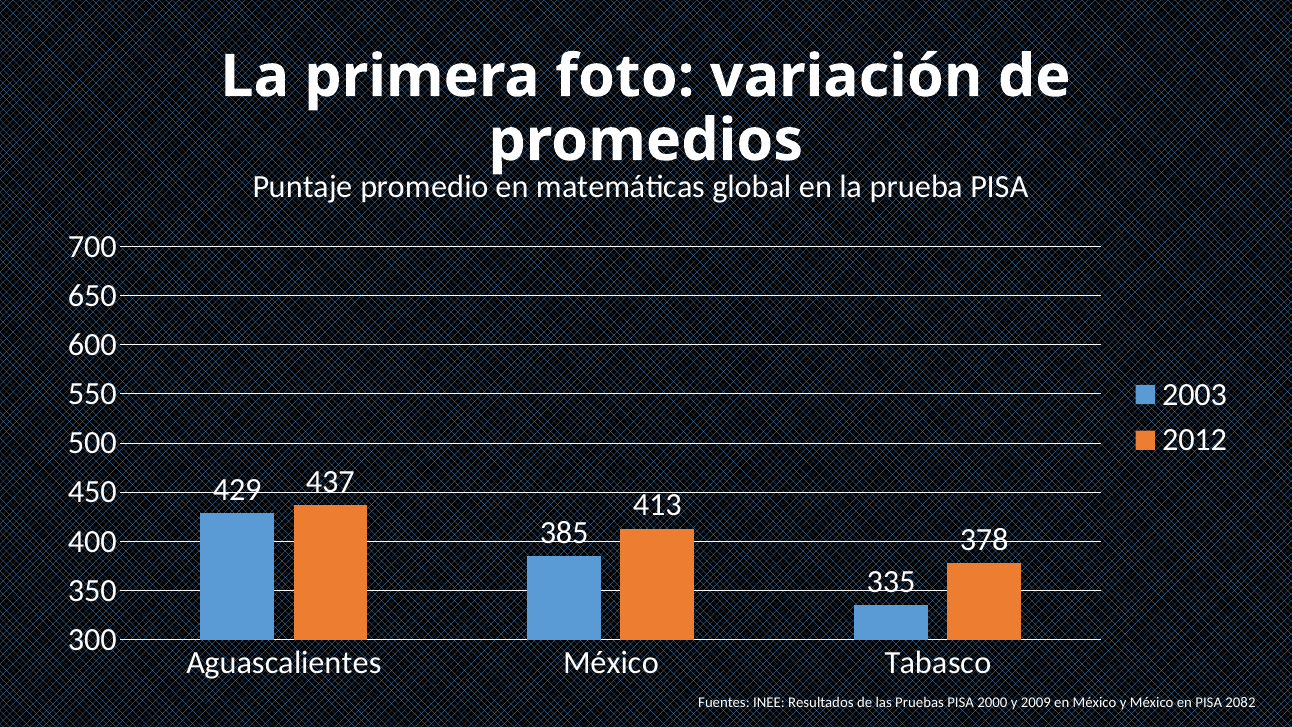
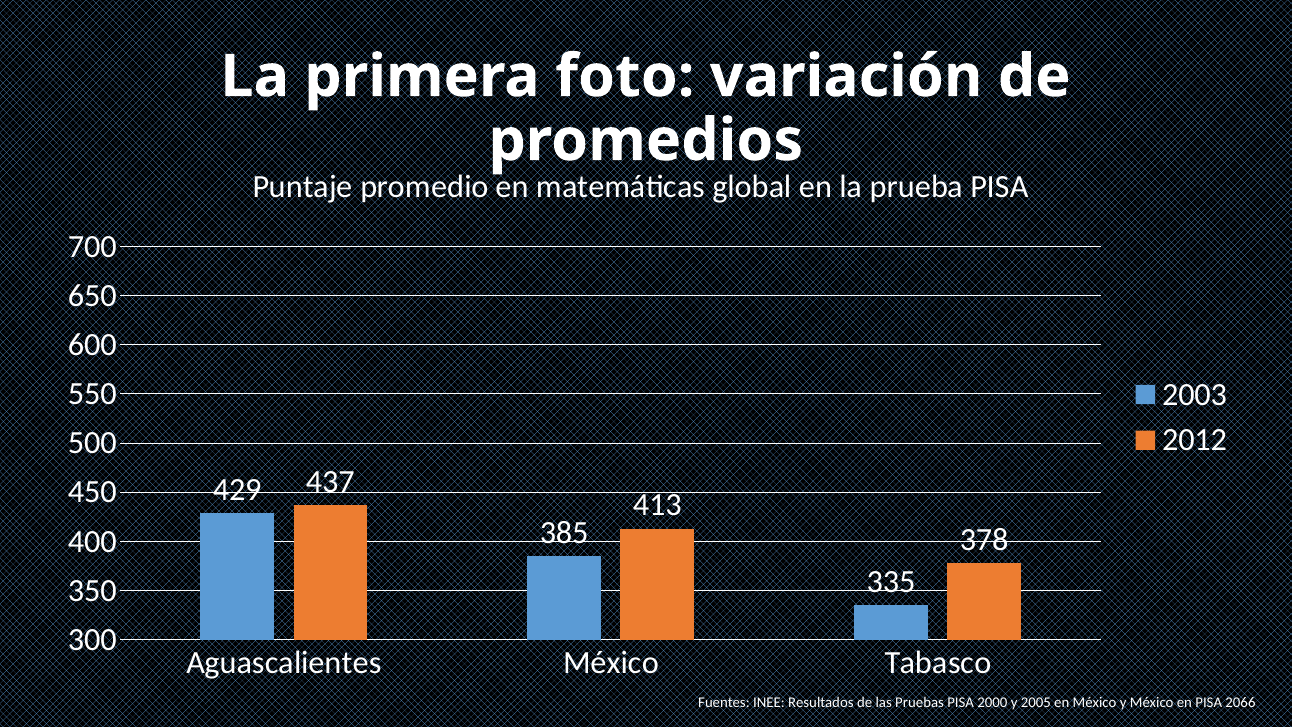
2009: 2009 -> 2005 (1036, 702)
2082: 2082 -> 2066 (1240, 702)
